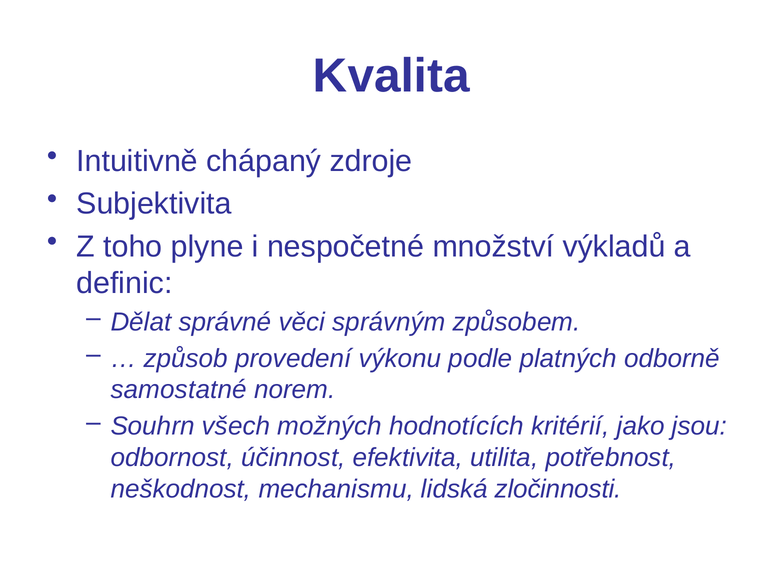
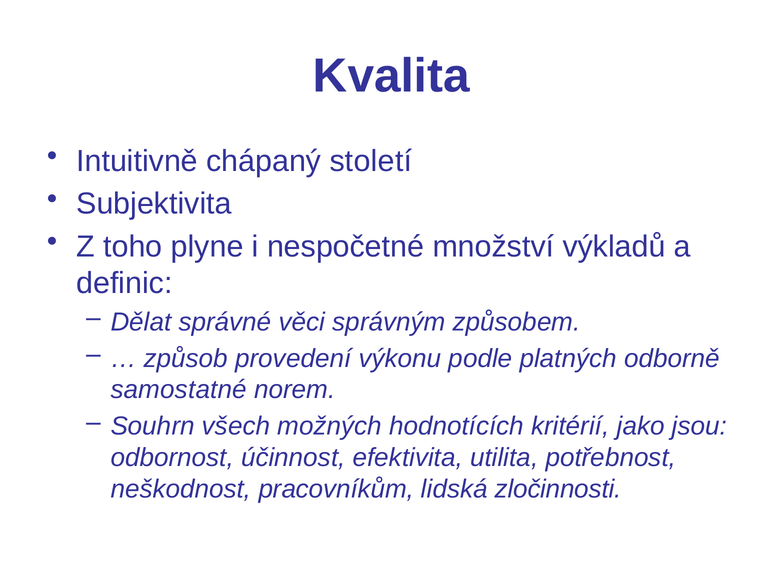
zdroje: zdroje -> století (371, 161)
mechanismu: mechanismu -> pracovníkům (336, 489)
